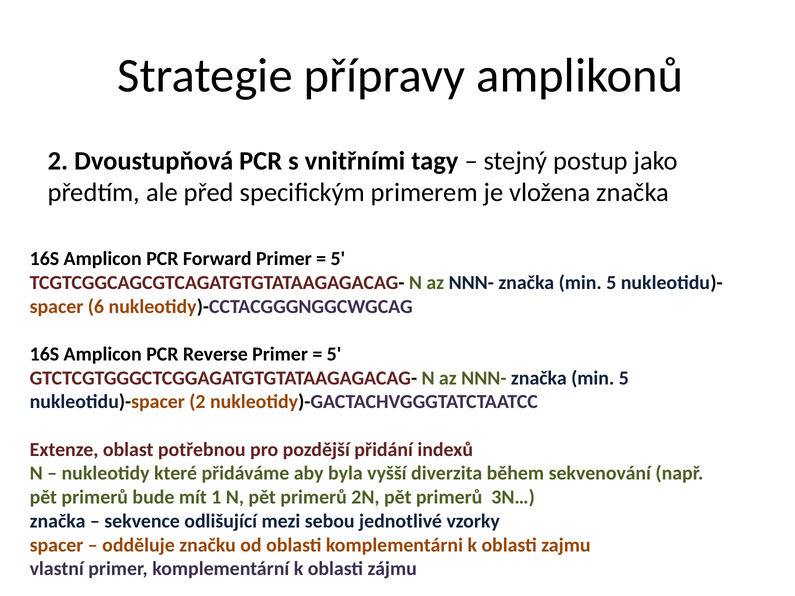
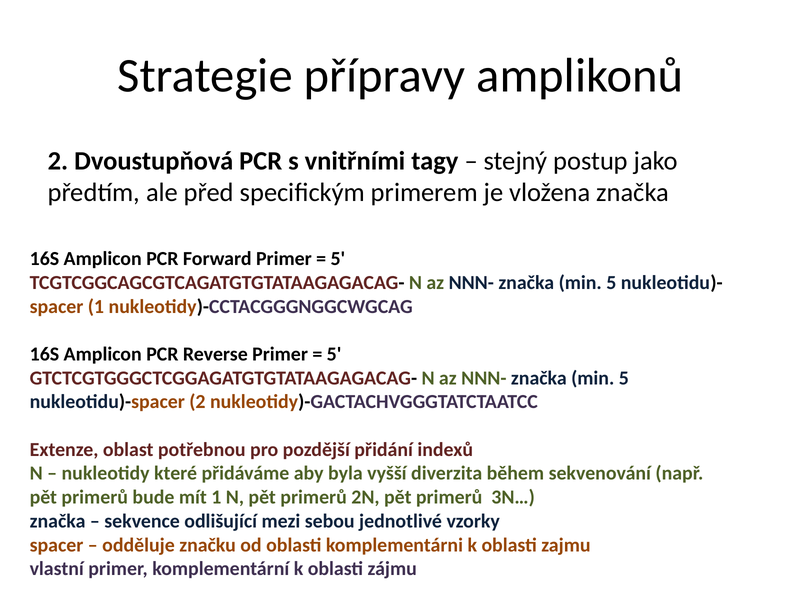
spacer 6: 6 -> 1 (96, 307)
